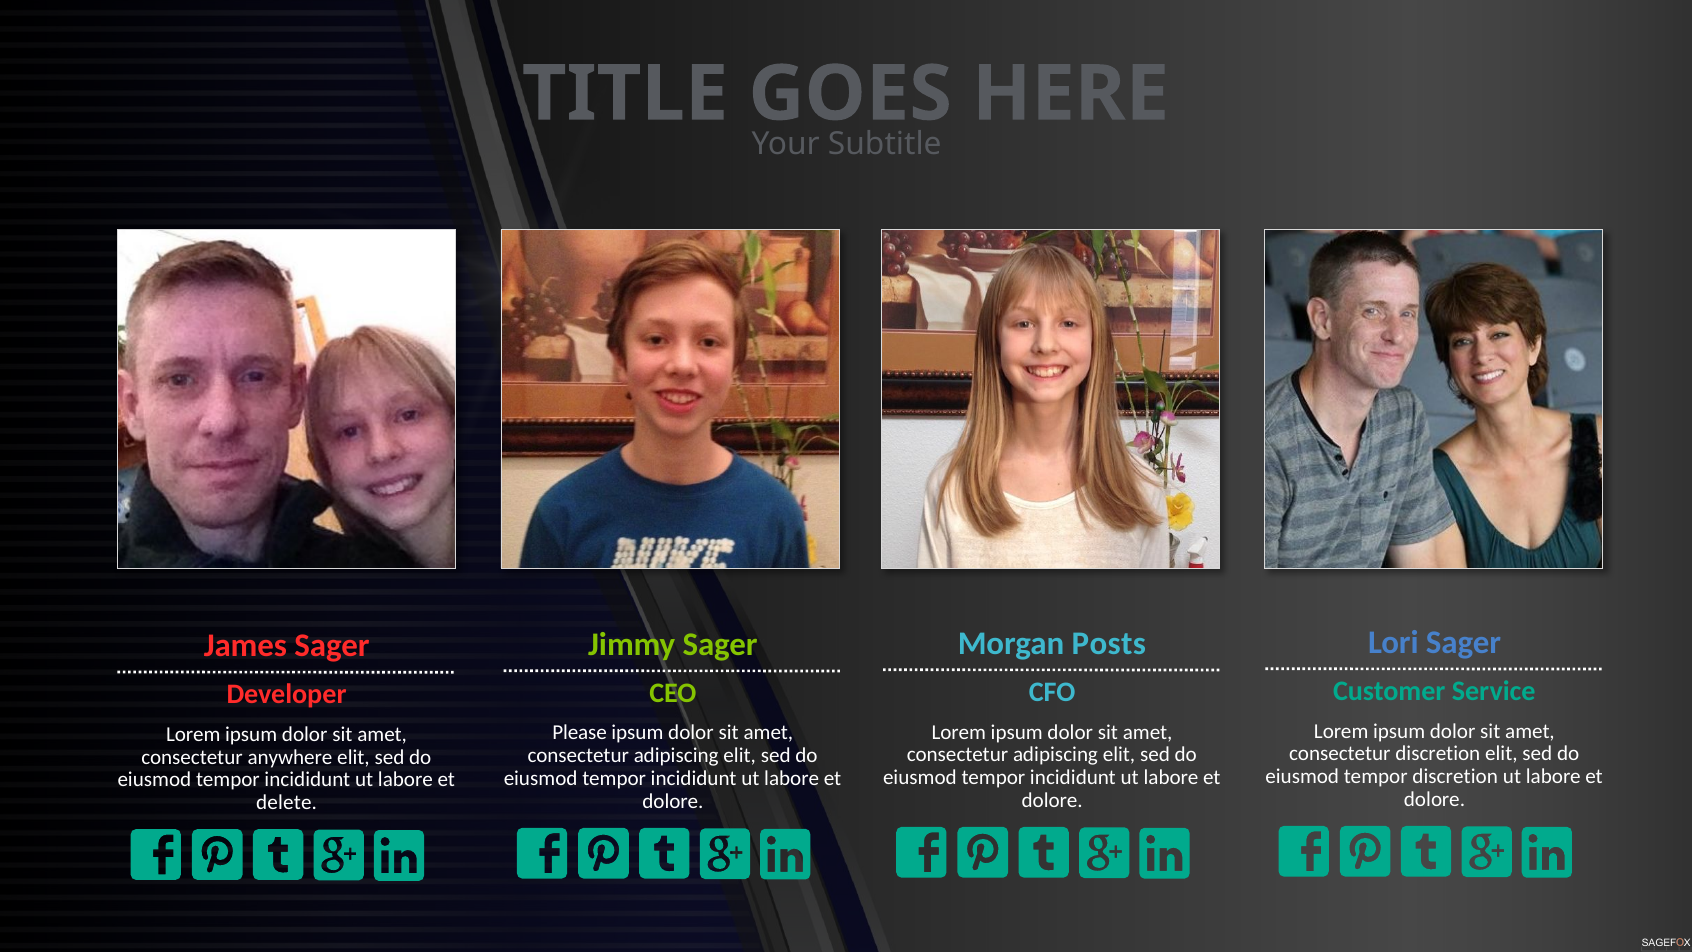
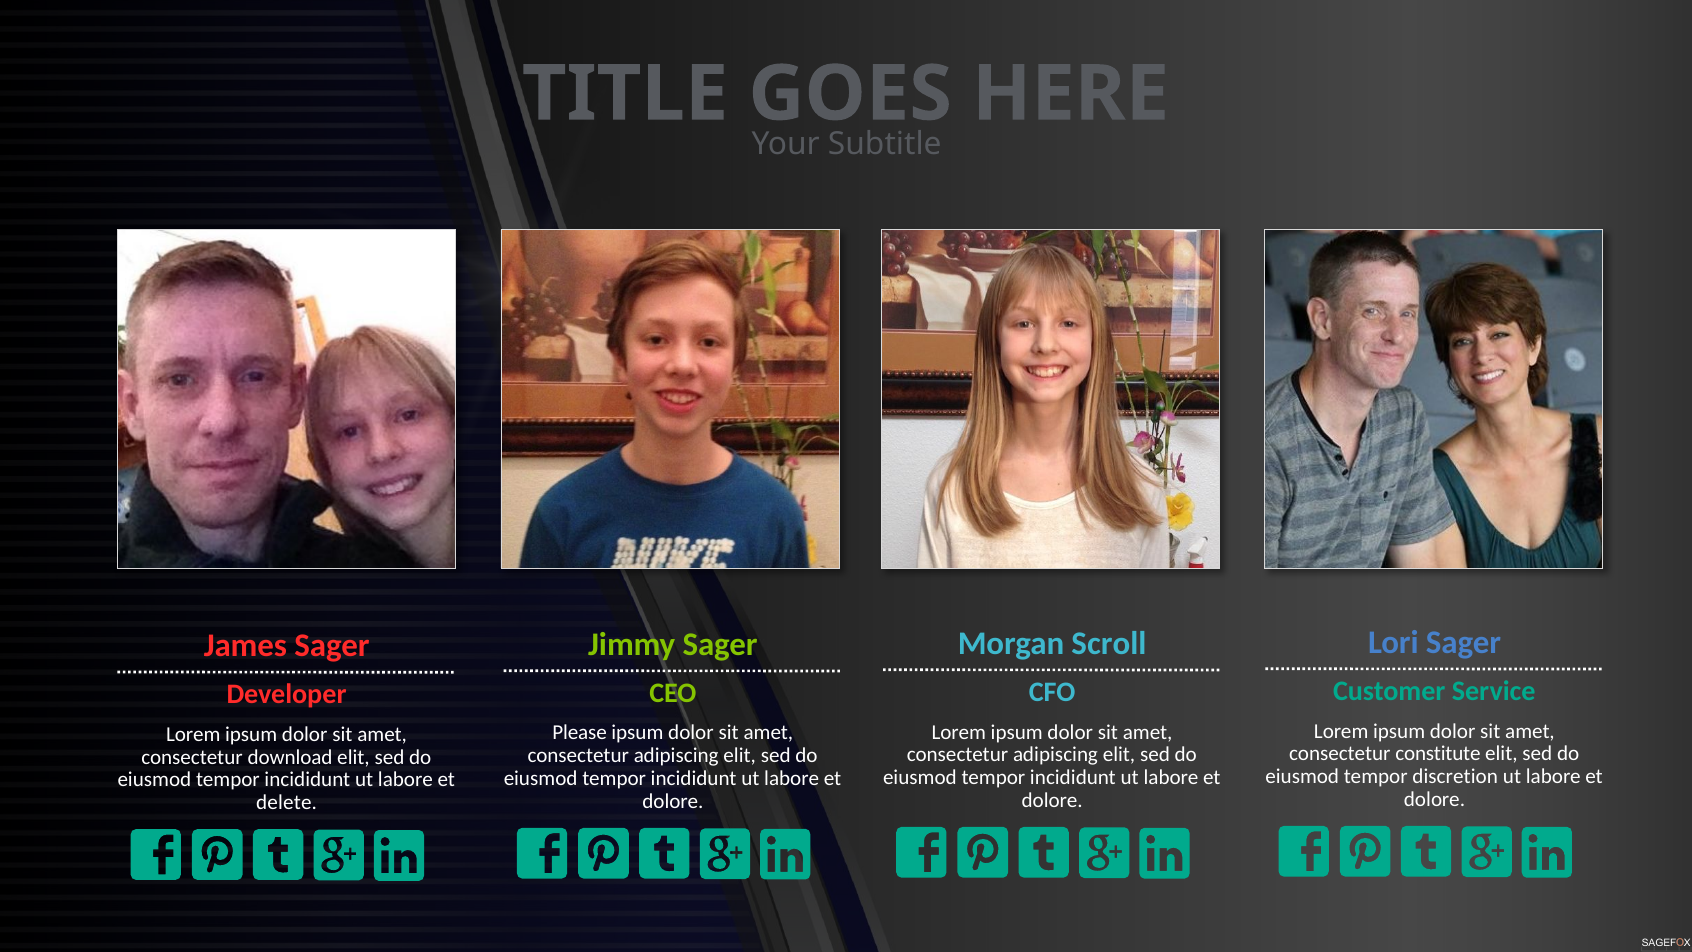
Posts: Posts -> Scroll (1109, 643)
consectetur discretion: discretion -> constitute (1438, 754)
anywhere: anywhere -> download (290, 757)
